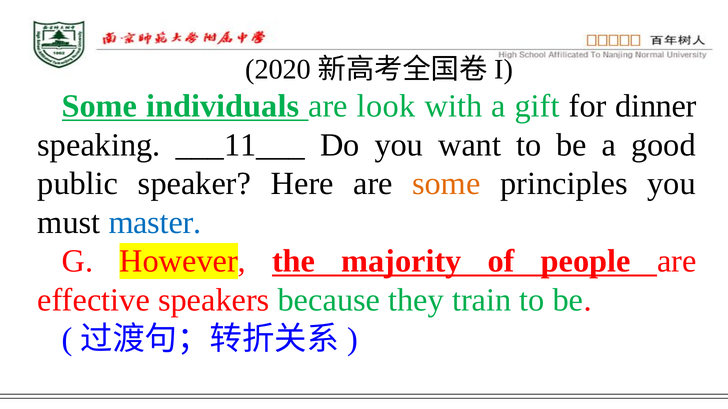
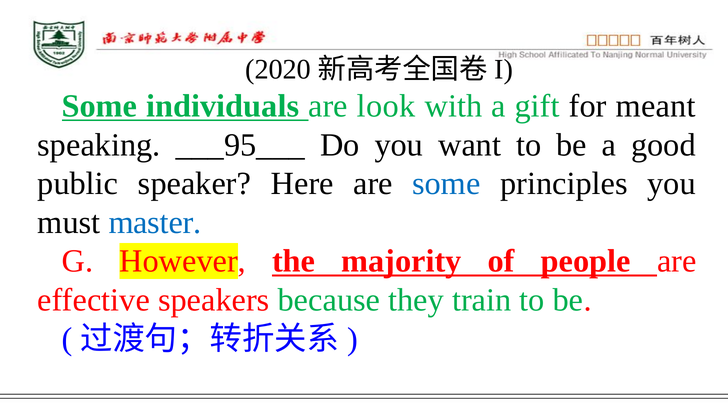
dinner: dinner -> meant (656, 106)
___11___: ___11___ -> ___95___ (240, 145)
some colour: orange -> blue (446, 184)
